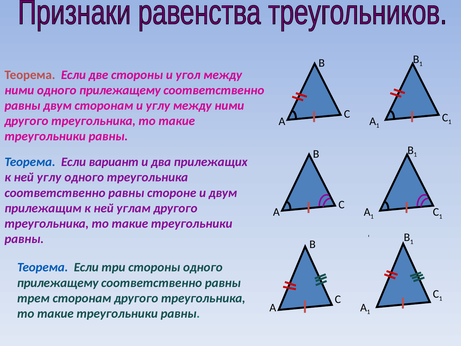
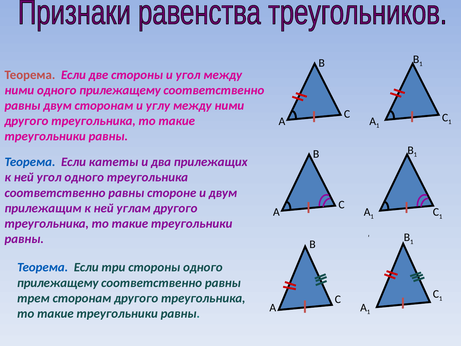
вариант: вариант -> катеты (114, 162)
ней углу: углу -> угол (49, 177)
